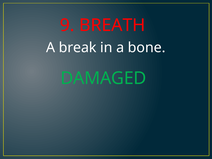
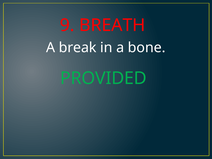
DAMAGED: DAMAGED -> PROVIDED (103, 78)
